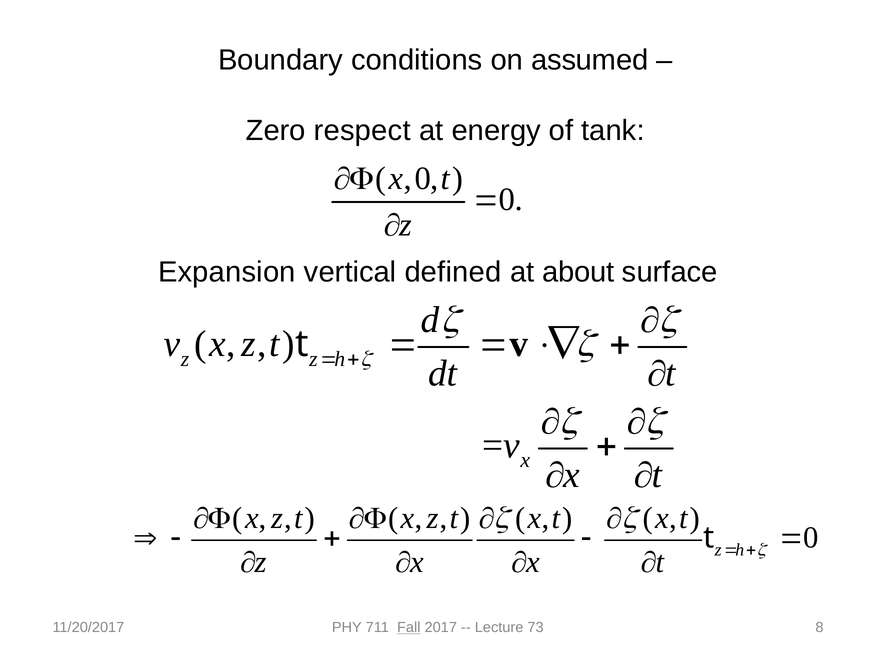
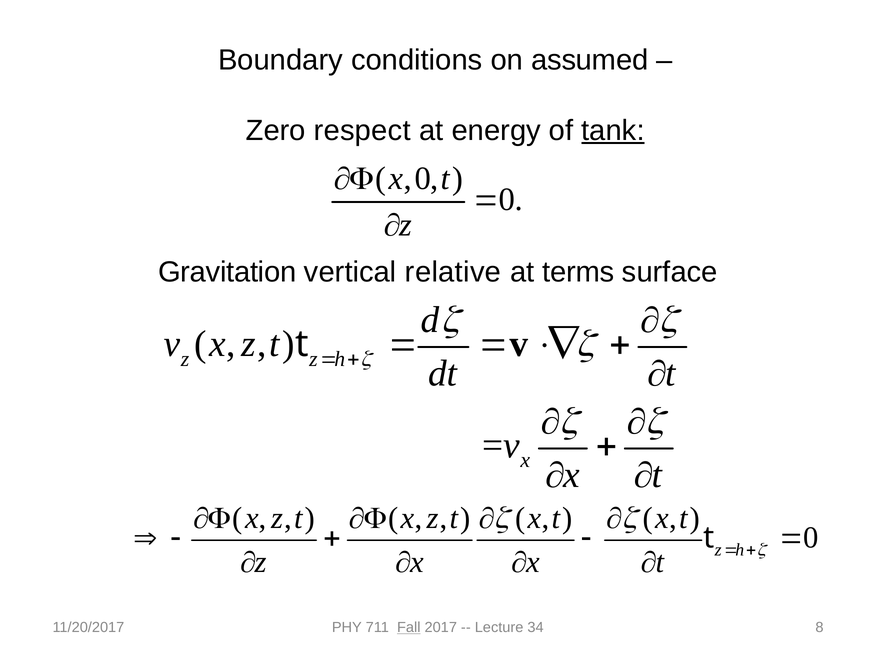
tank underline: none -> present (613, 130)
Expansion: Expansion -> Gravitation (227, 272)
defined: defined -> relative (453, 272)
about: about -> terms (578, 272)
73: 73 -> 34 (536, 627)
